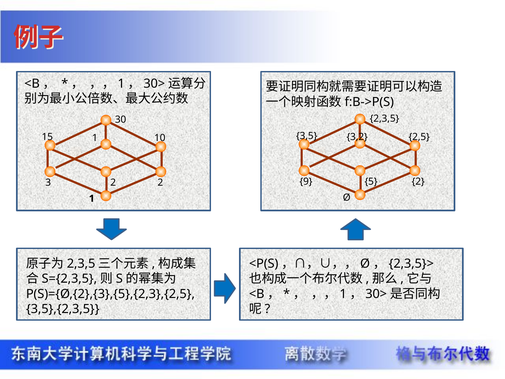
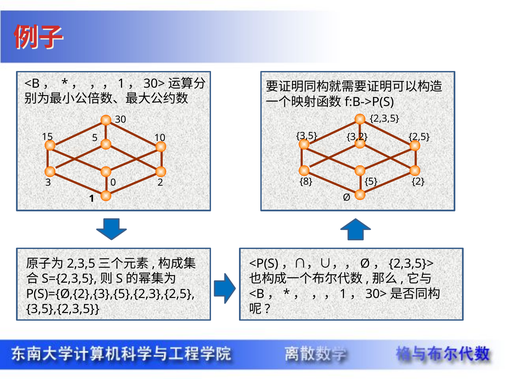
15 1: 1 -> 5 (95, 138)
9: 9 -> 8 (306, 181)
3 2: 2 -> 0 (113, 182)
